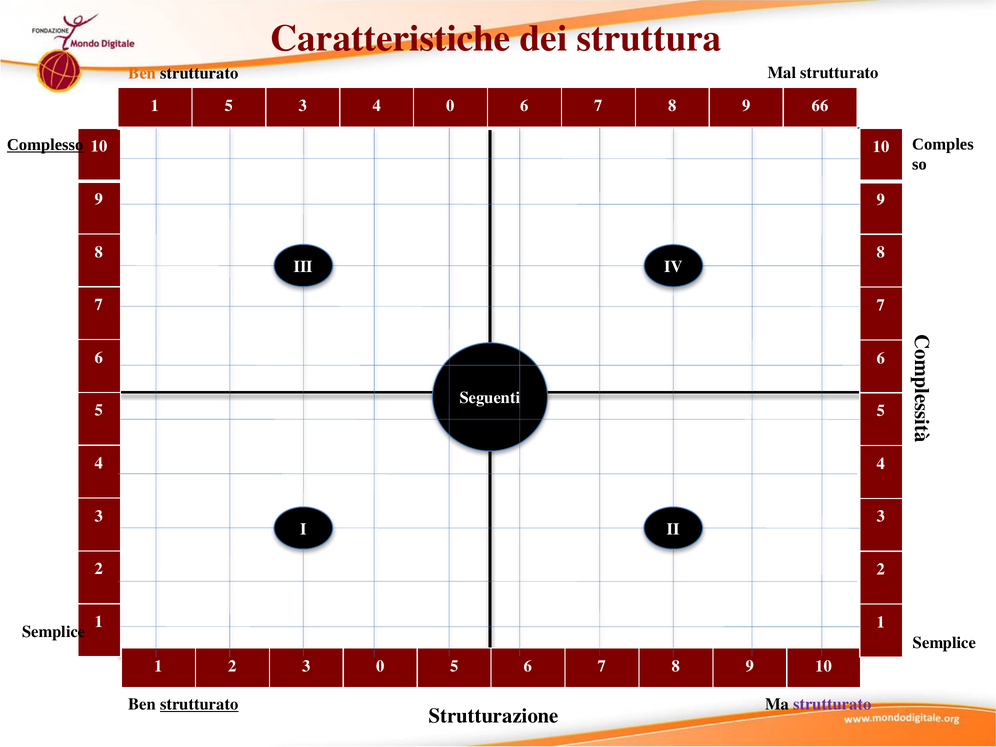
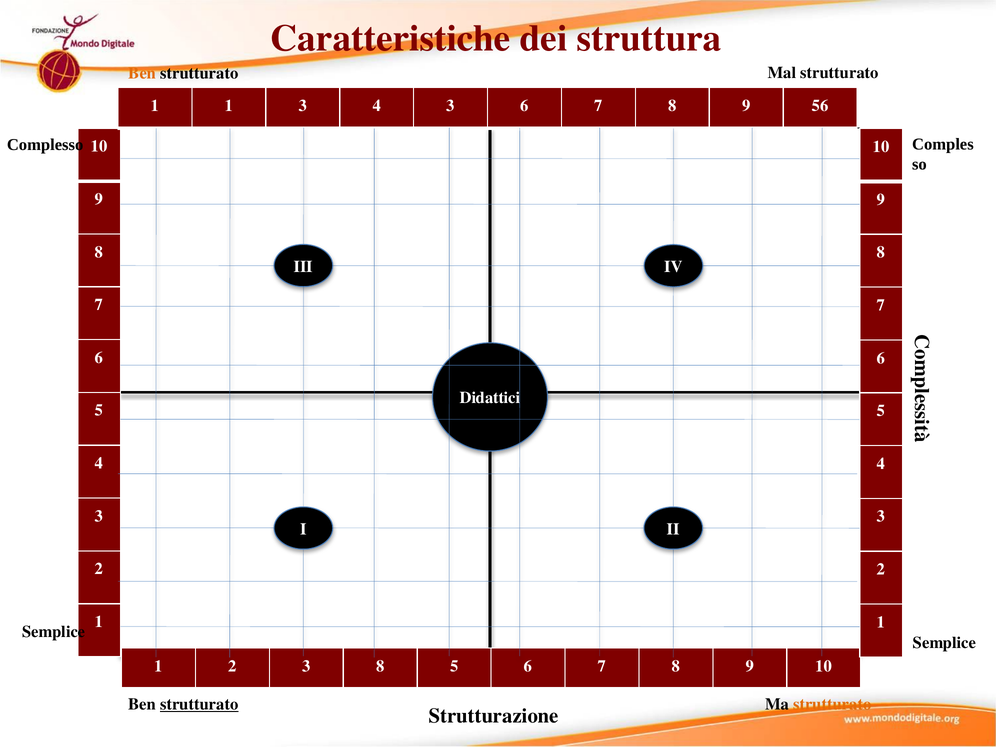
1 5: 5 -> 1 (229, 106)
3 4 0: 0 -> 3 (451, 106)
66: 66 -> 56 (820, 106)
Complesso underline: present -> none (45, 145)
Seguenti: Seguenti -> Didattici (490, 398)
0: 0 -> 8 (380, 666)
strutturato colour: purple -> orange (832, 704)
